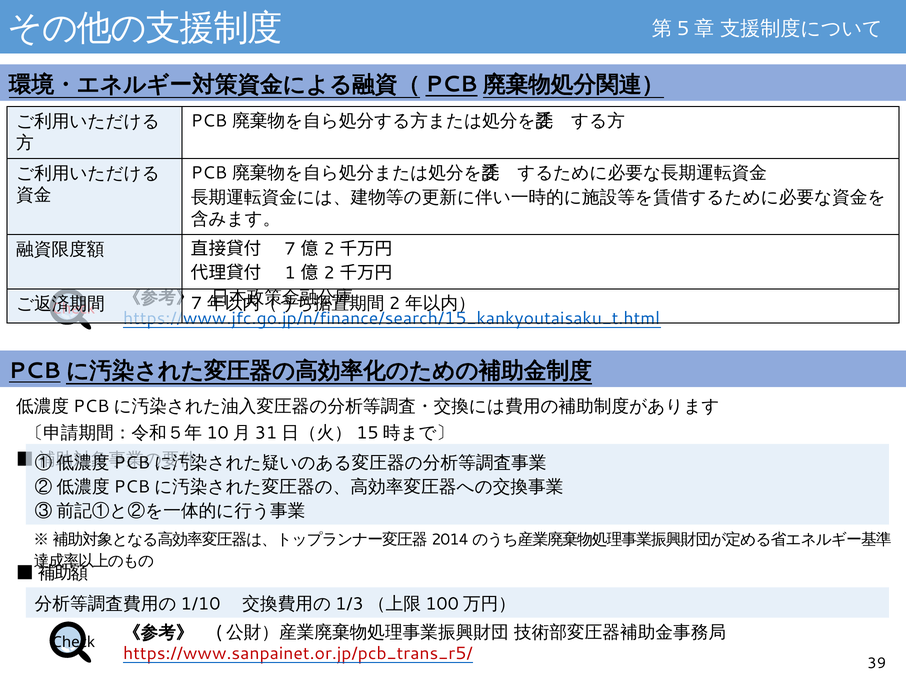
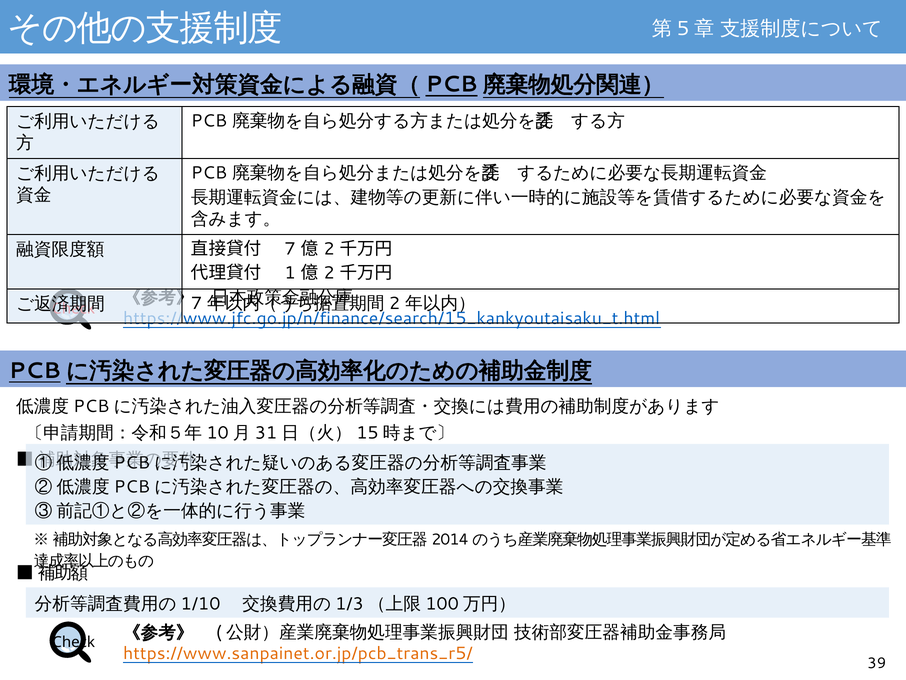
https://www.sanpainet.or.jp/pcb_trans_r5/ colour: red -> orange (298, 653)
